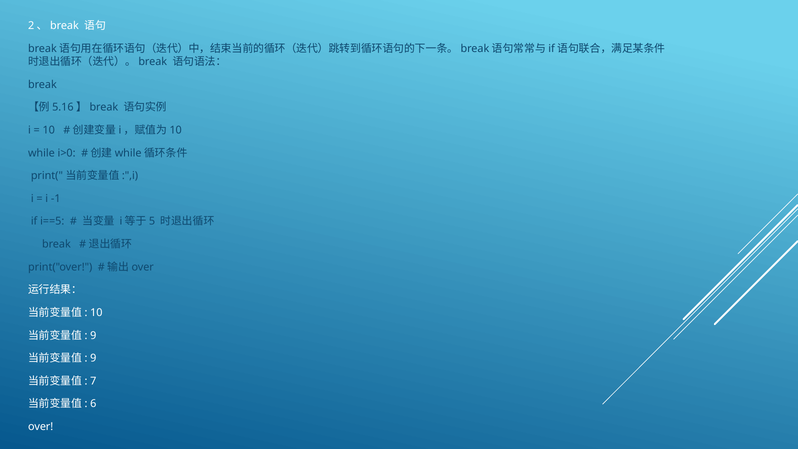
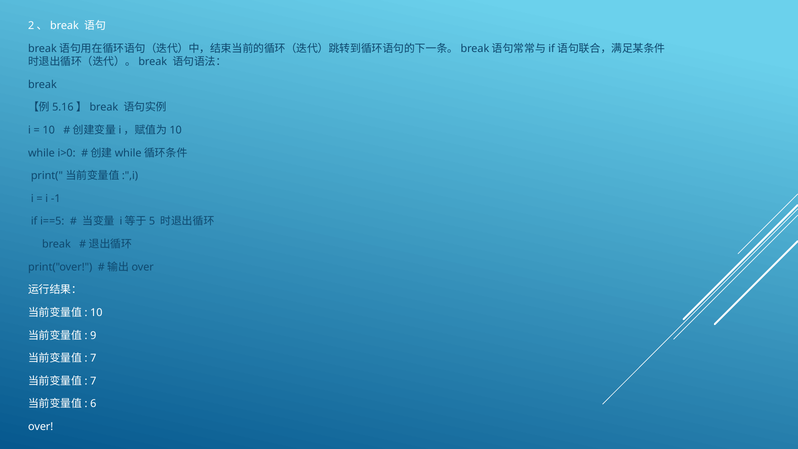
9: 9 -> 7 (93, 358)
